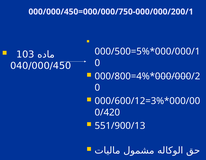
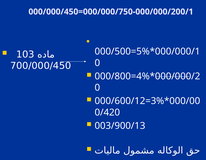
040/000/450: 040/000/450 -> 700/000/450 (41, 66)
551/900/13: 551/900/13 -> 003/900/13 (120, 126)
